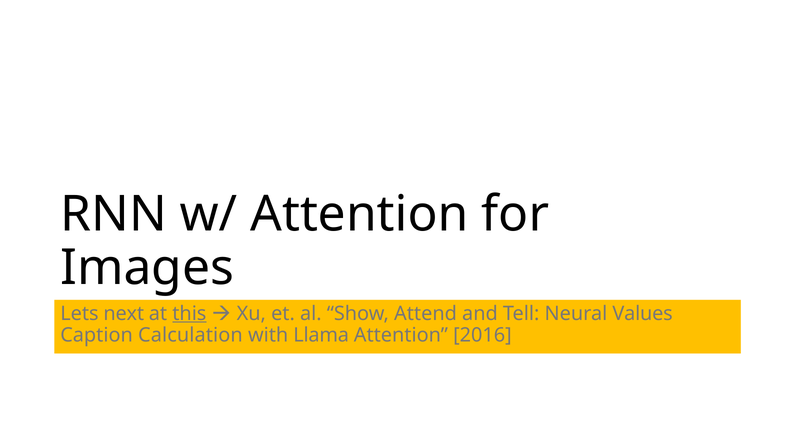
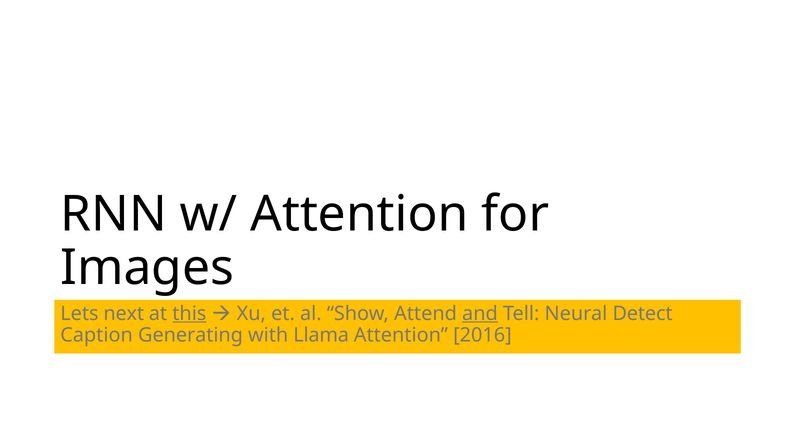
and underline: none -> present (480, 313)
Values: Values -> Detect (643, 313)
Calculation: Calculation -> Generating (191, 335)
